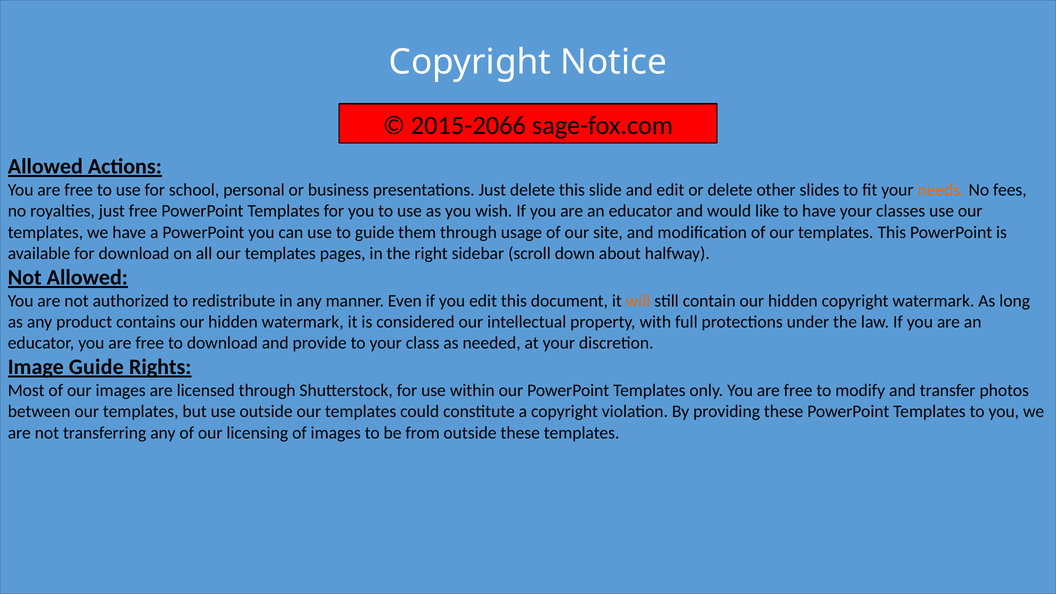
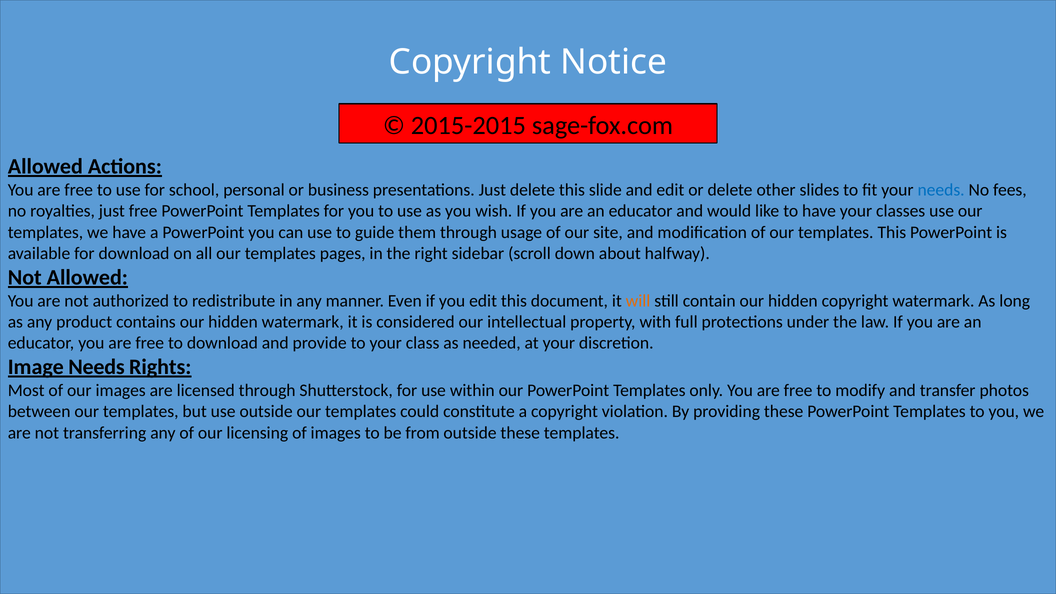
2015-2066: 2015-2066 -> 2015-2015 (468, 125)
needs colour: orange -> blue (941, 190)
Image Guide: Guide -> Needs (97, 367)
